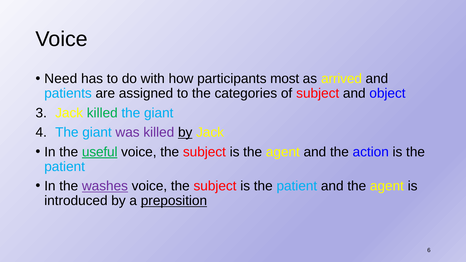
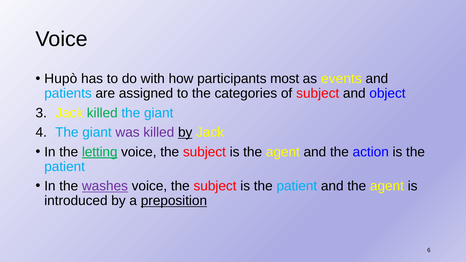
Need: Need -> Hupò (61, 79)
arrived: arrived -> events (341, 79)
useful: useful -> letting (100, 152)
